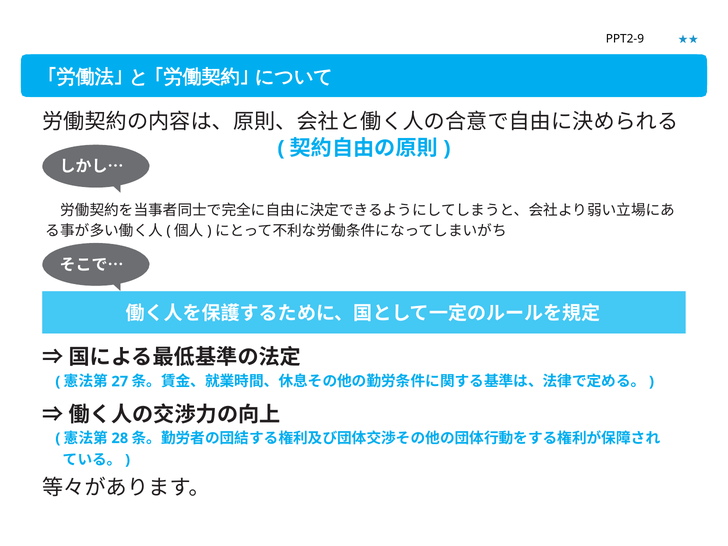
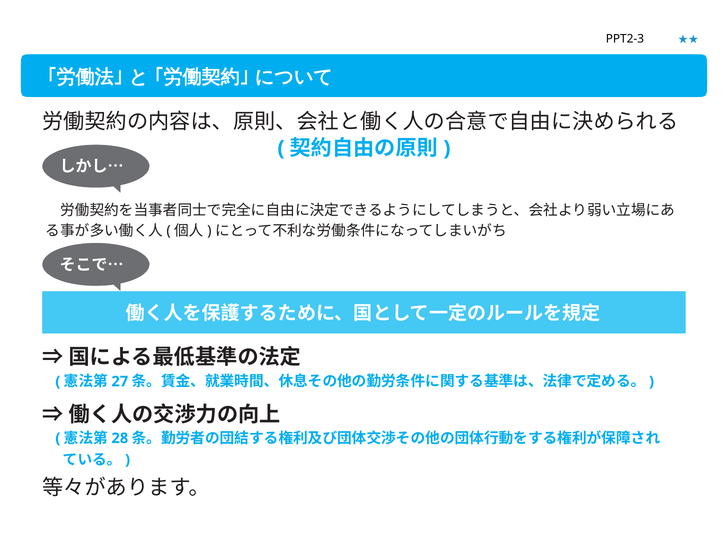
PPT2-9: PPT2-9 -> PPT2-3 (625, 39)
